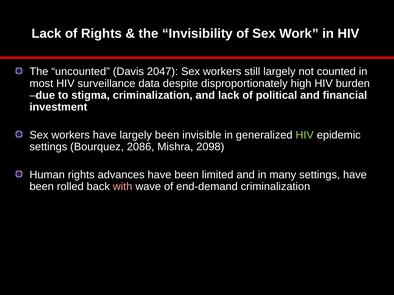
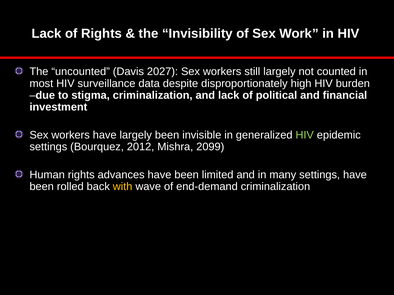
2047: 2047 -> 2027 (162, 72)
2086: 2086 -> 2012 (141, 147)
2098: 2098 -> 2099 (210, 147)
with colour: pink -> yellow (123, 187)
